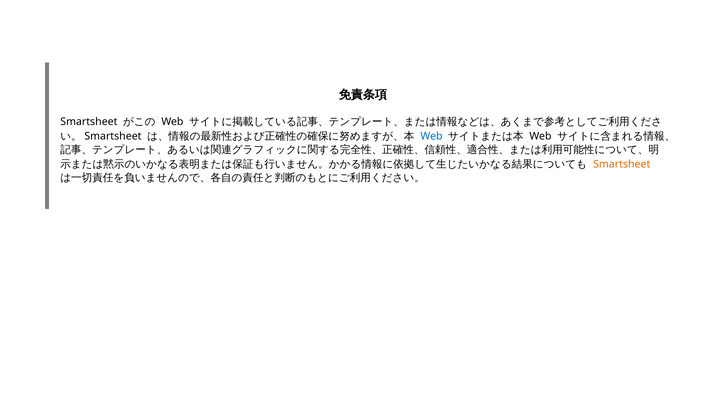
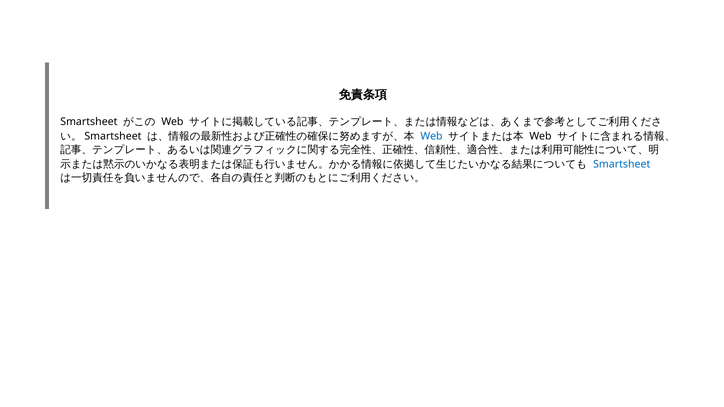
Smartsheet colour: orange -> blue (622, 164)
